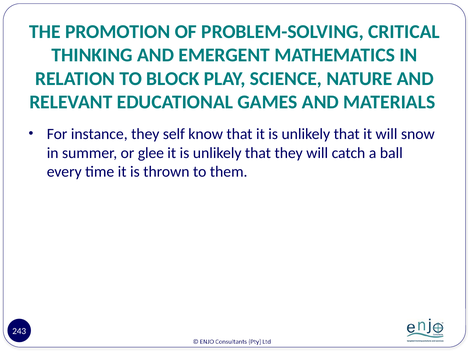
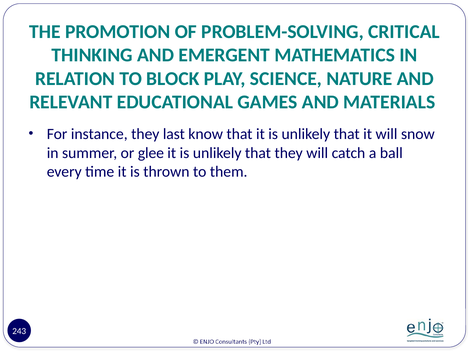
self: self -> last (174, 134)
